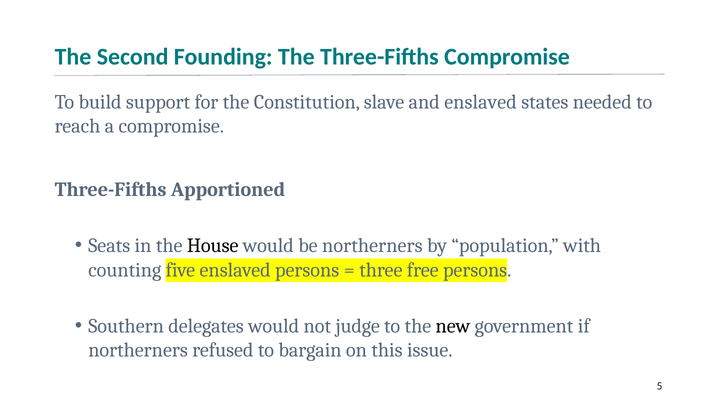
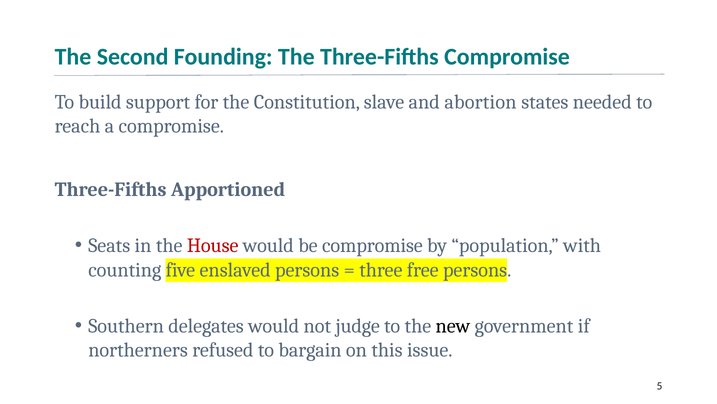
and enslaved: enslaved -> abortion (480, 102)
House colour: black -> red (213, 245)
be northerners: northerners -> compromise (372, 245)
